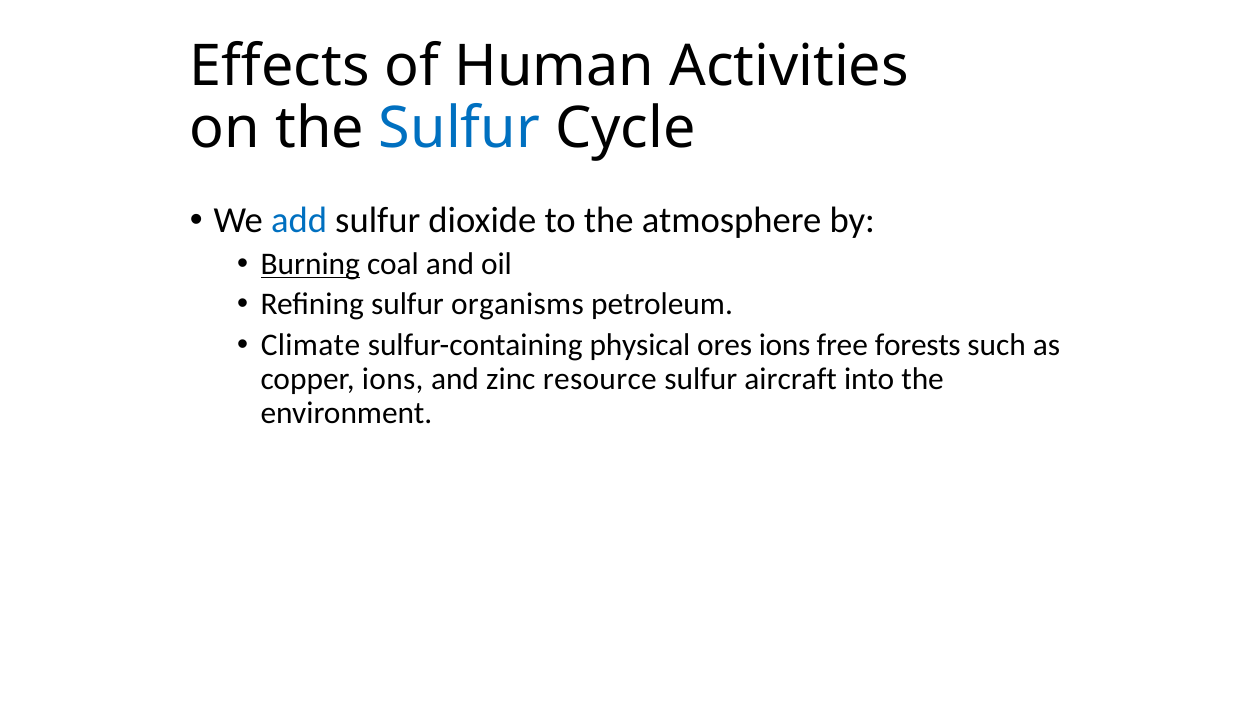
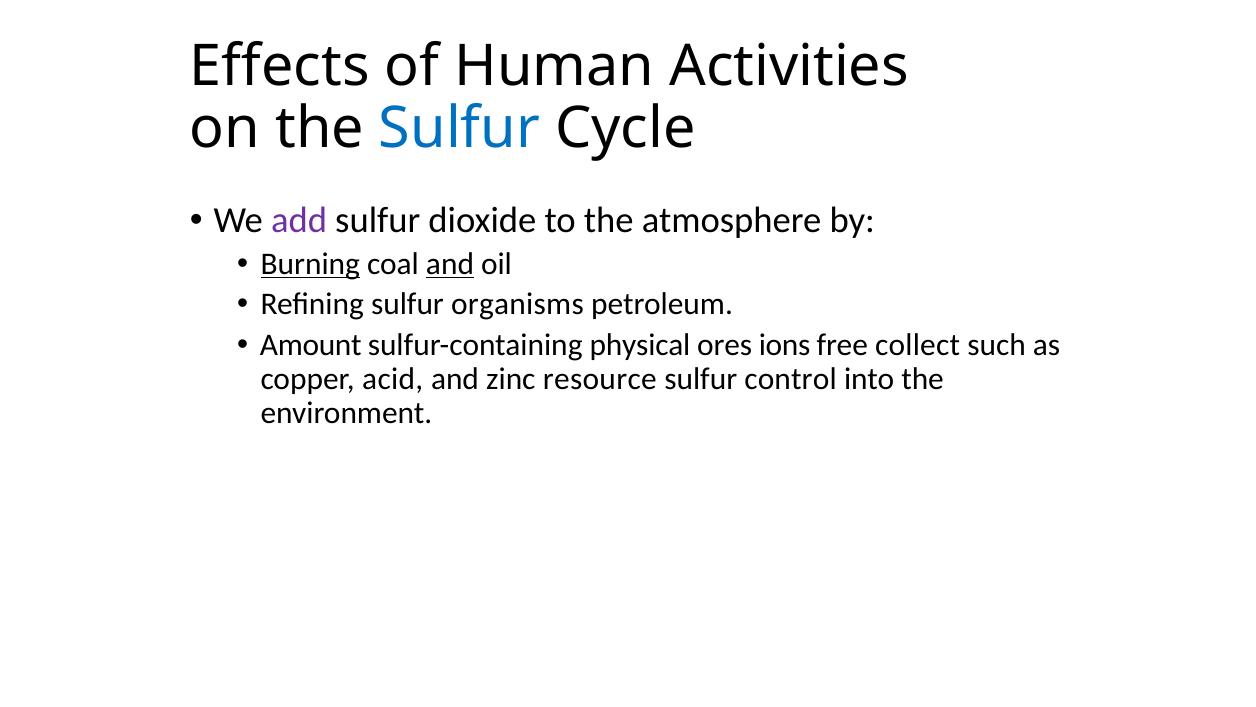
add colour: blue -> purple (299, 221)
and underline: none -> present (450, 264)
Climate: Climate -> Amount (311, 345)
forests: forests -> collect (918, 345)
copper ions: ions -> acid (393, 379)
aircraft: aircraft -> control (791, 379)
